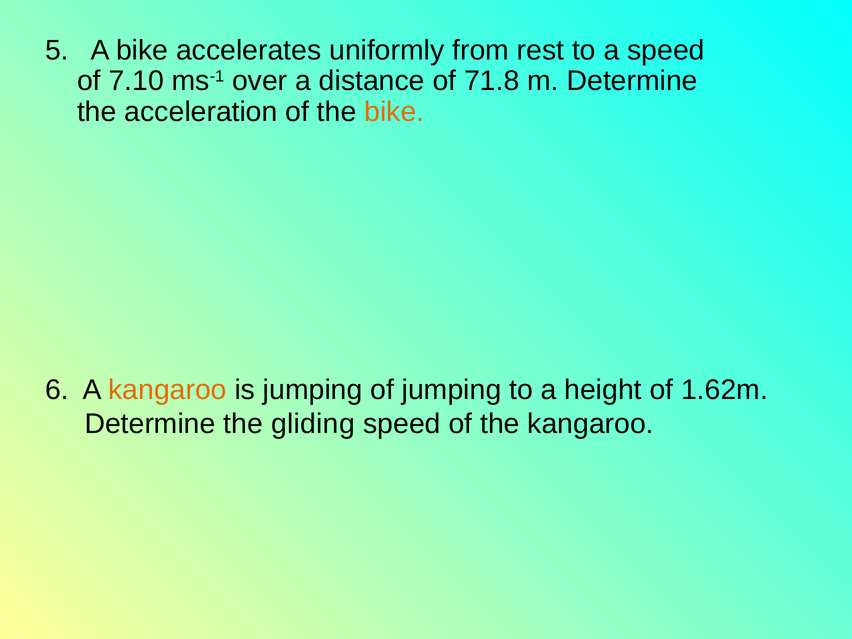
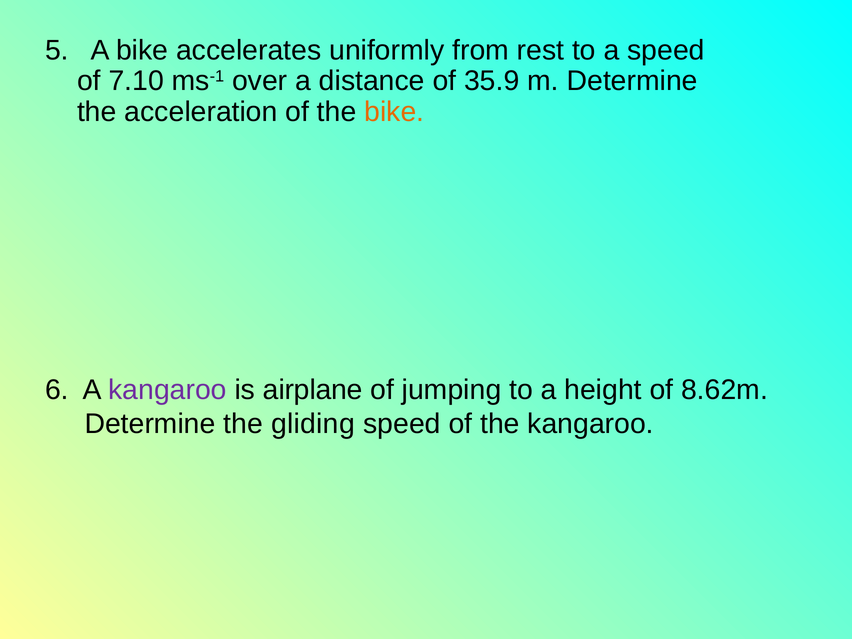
71.8: 71.8 -> 35.9 (492, 81)
kangaroo colour: orange -> purple (167, 390)
is jumping: jumping -> airplane (313, 390)
1.62m: 1.62m -> 8.62m (725, 390)
